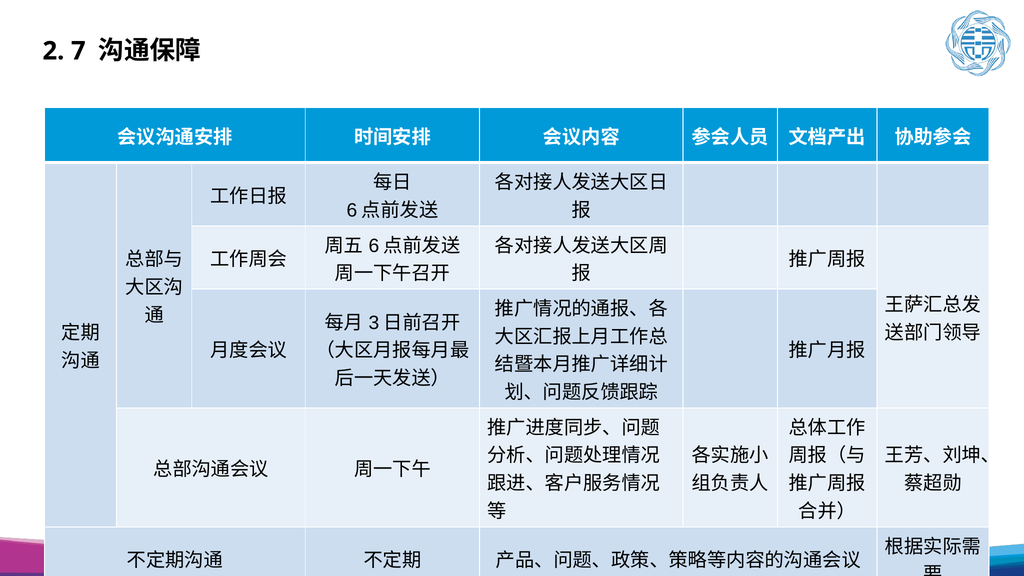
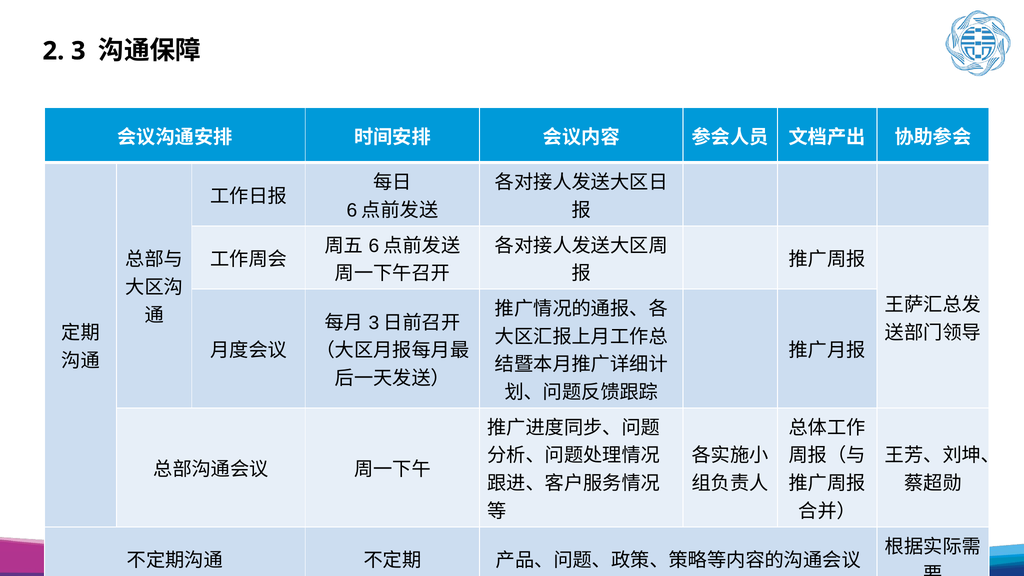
7: 7 -> 3 (78, 51)
